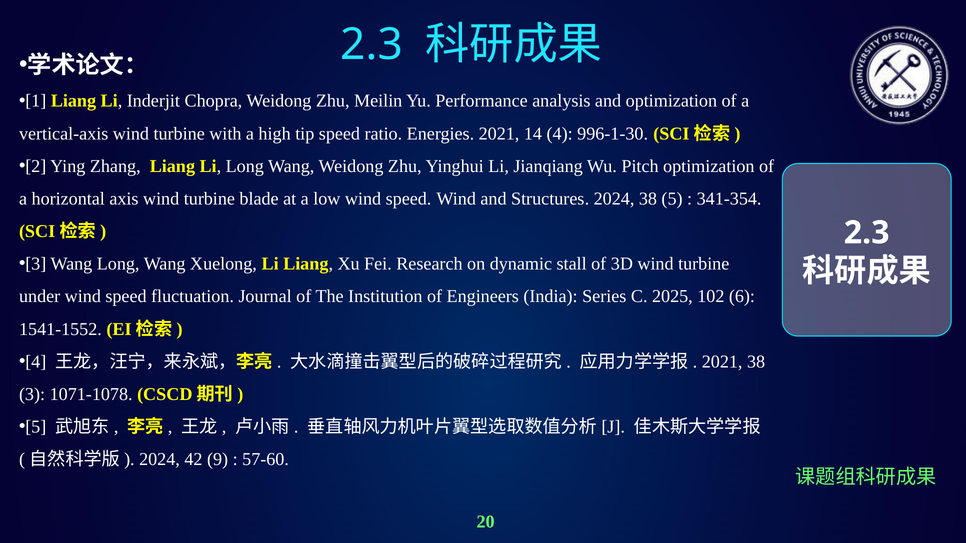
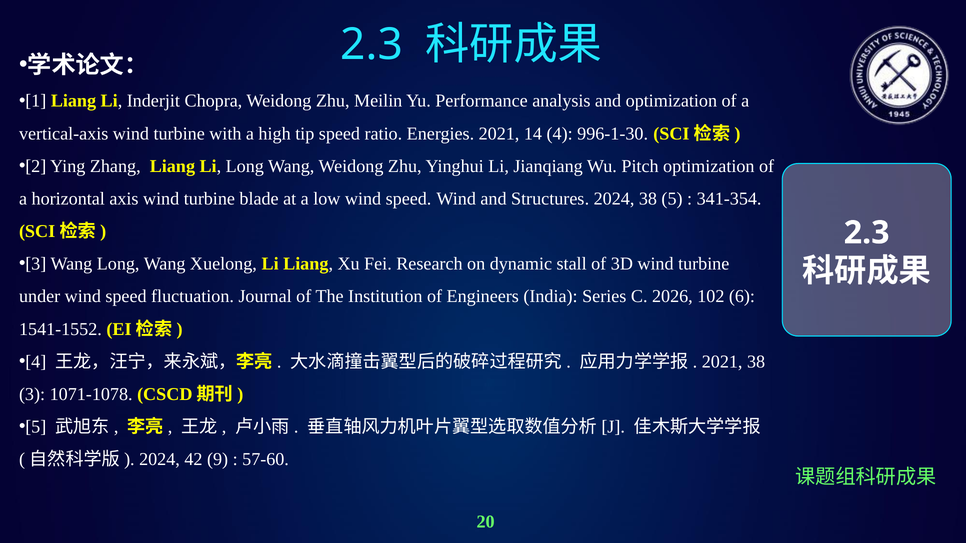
2025: 2025 -> 2026 (672, 297)
